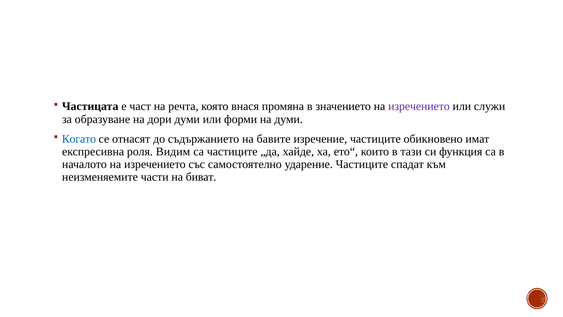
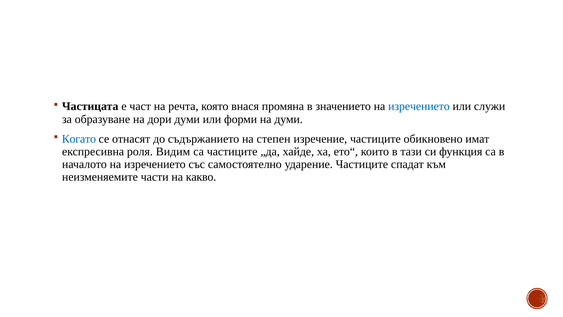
изречението colour: purple -> blue (419, 106)
бавите: бавите -> степен (274, 139)
биват: биват -> какво (201, 177)
